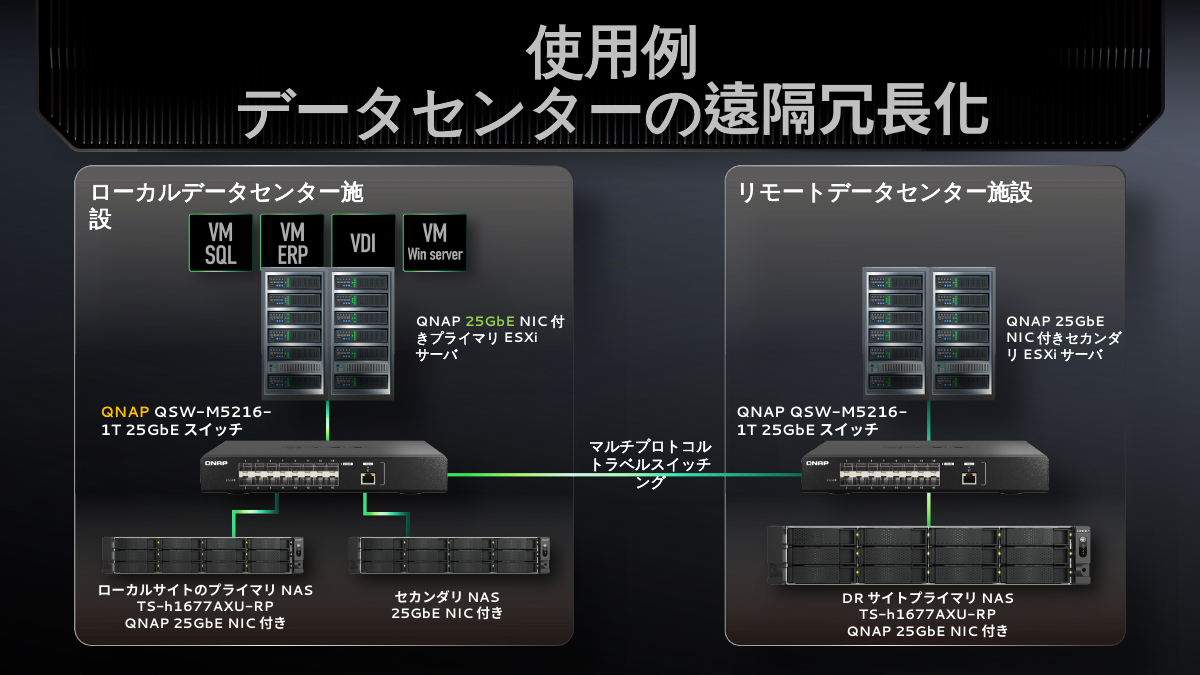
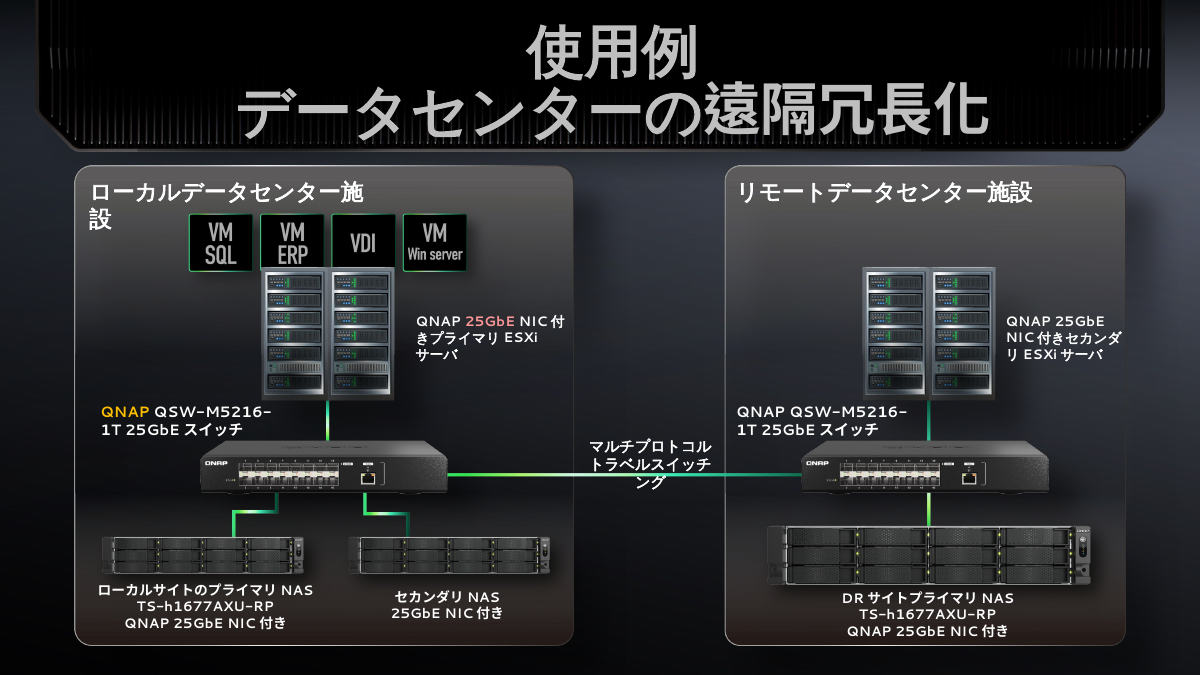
25GbE colour: light green -> pink (490, 322)
